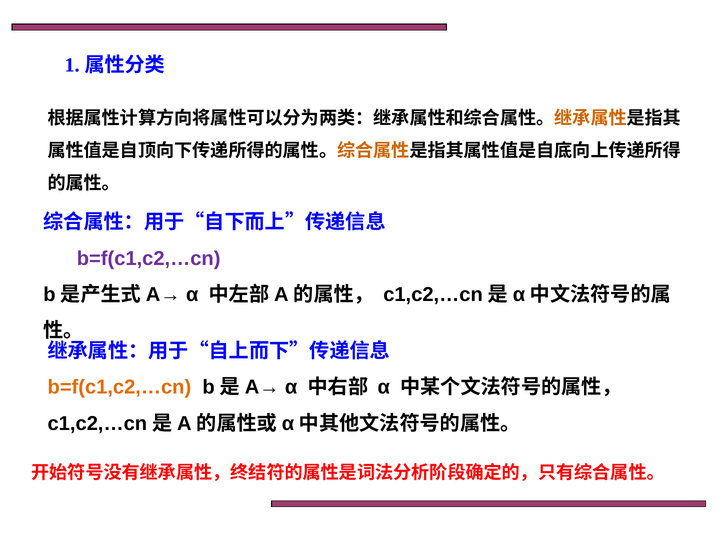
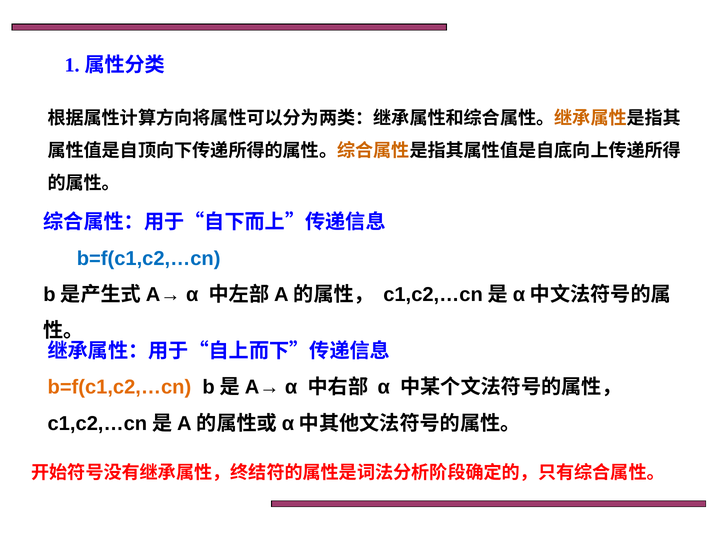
b=f(c1,c2,…cn colour: purple -> blue (149, 258)
